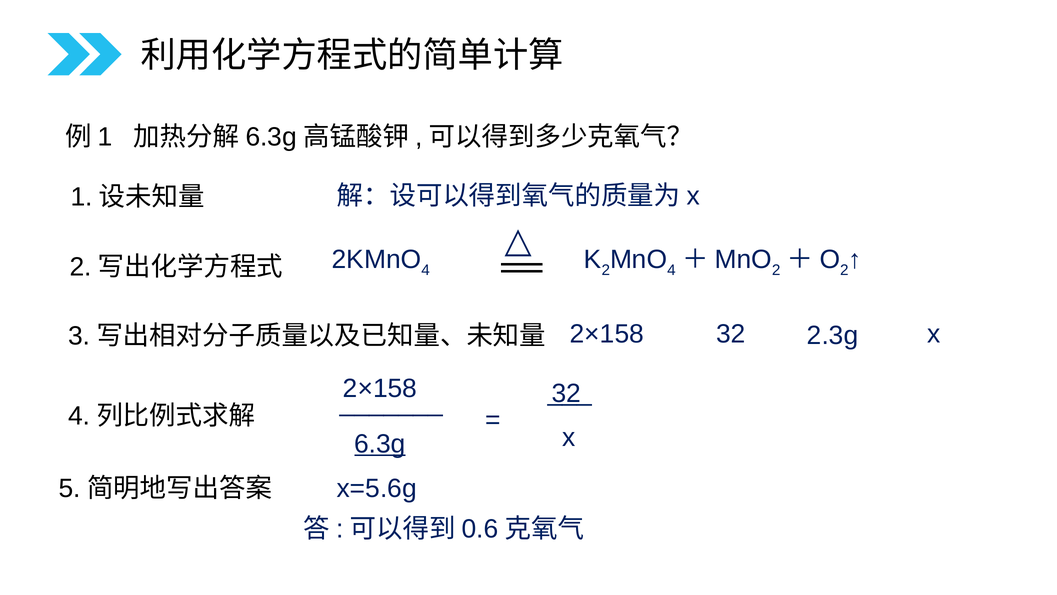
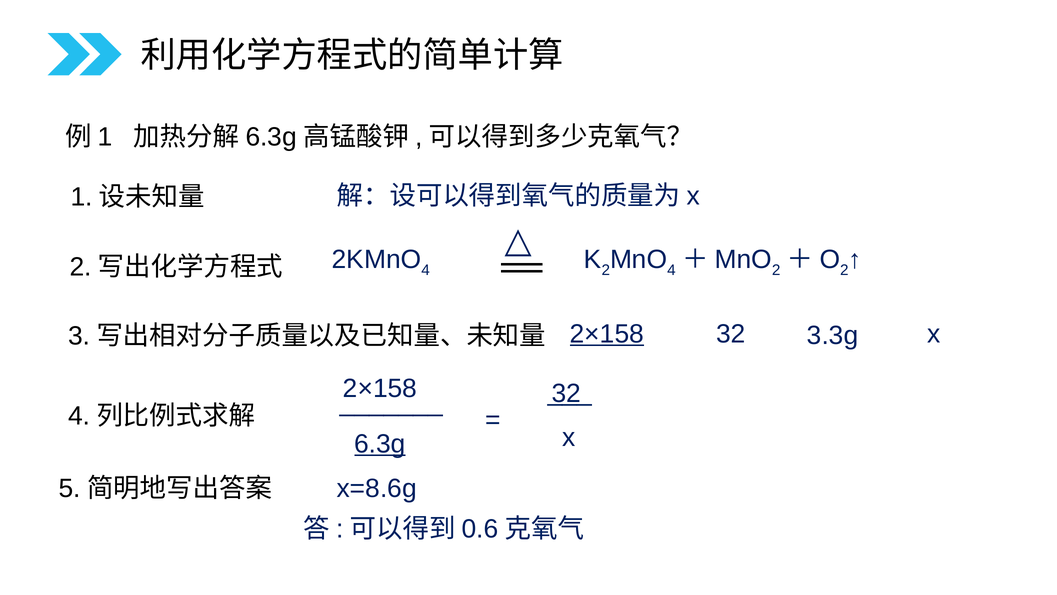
2×158 underline: none -> present (607, 334)
2.3g: 2.3g -> 3.3g (833, 335)
x=5.6g: x=5.6g -> x=8.6g (377, 488)
